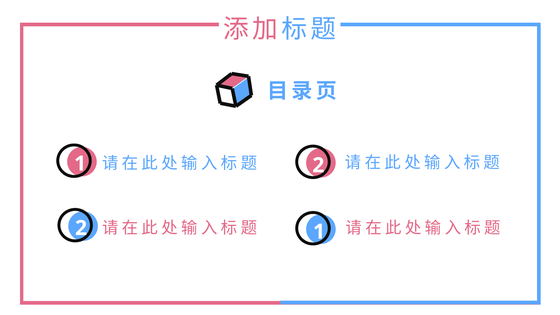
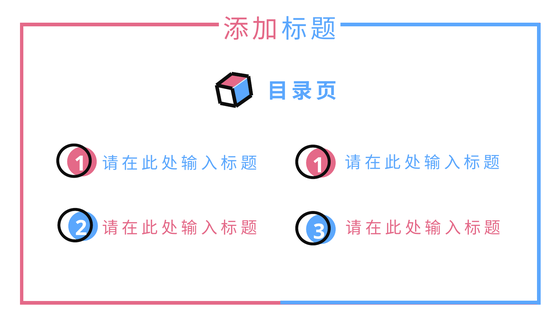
1 2: 2 -> 1 (318, 165)
2 1: 1 -> 3 (319, 232)
